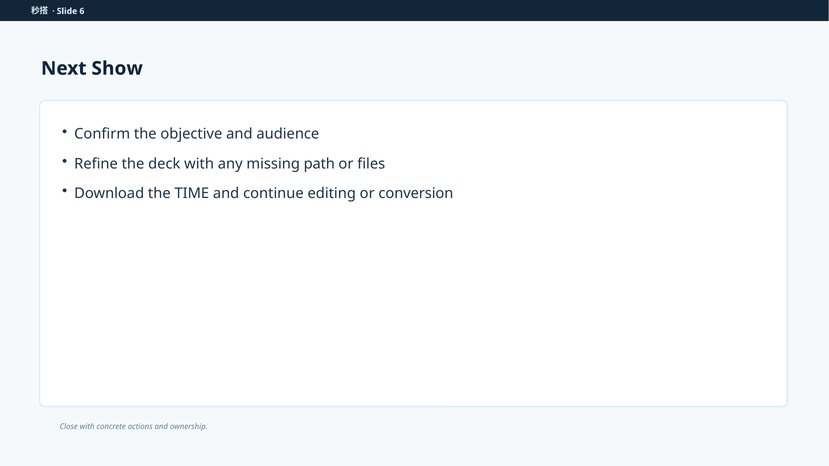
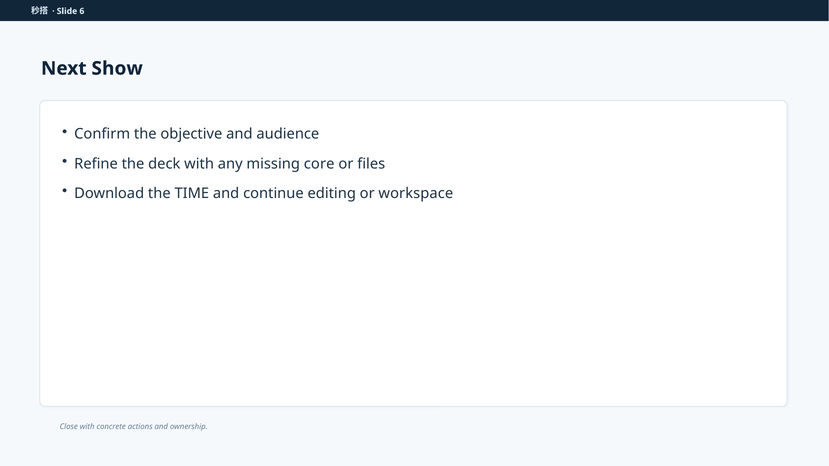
path: path -> core (319, 164)
conversion: conversion -> workspace (416, 194)
